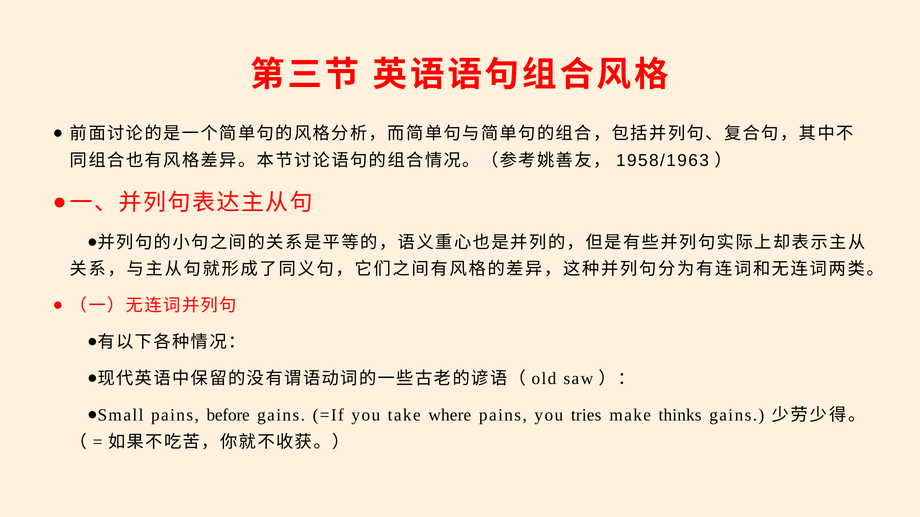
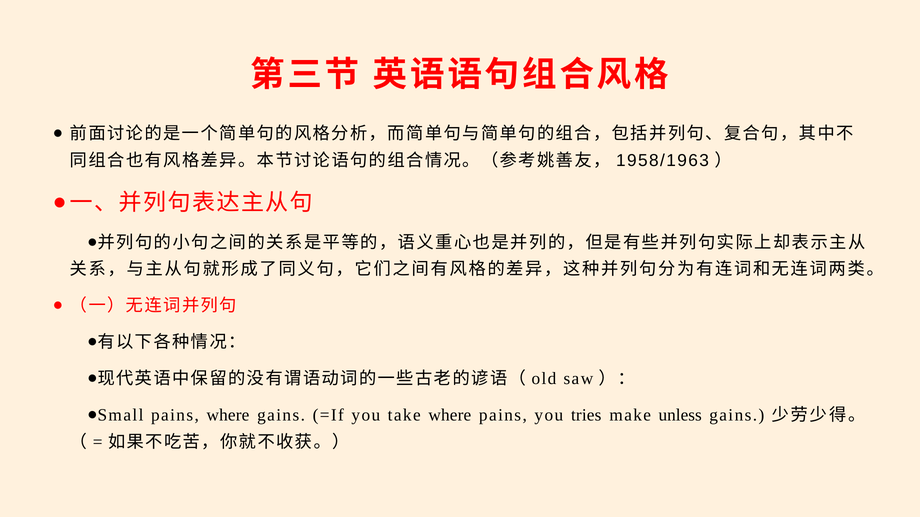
pains before: before -> where (228, 415)
thinks: thinks -> unless (680, 415)
